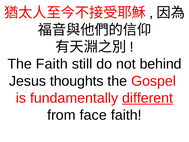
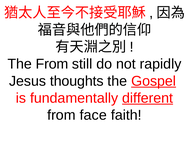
The Faith: Faith -> From (52, 64)
behind: behind -> rapidly (161, 64)
Gospel underline: none -> present (154, 81)
